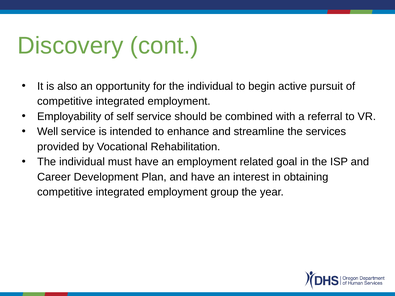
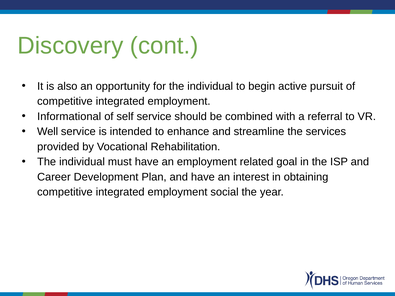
Employability: Employability -> Informational (69, 117)
group: group -> social (225, 192)
